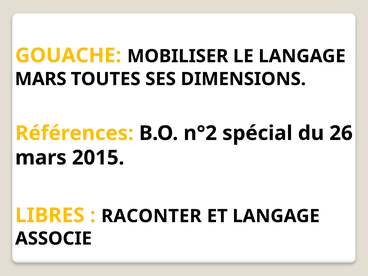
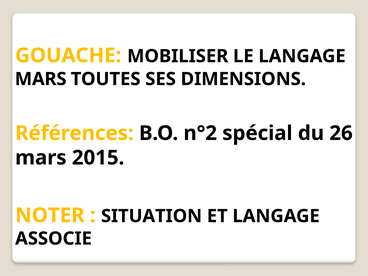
LIBRES: LIBRES -> NOTER (50, 215)
RACONTER: RACONTER -> SITUATION (152, 216)
